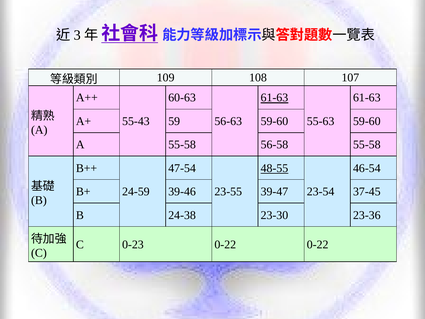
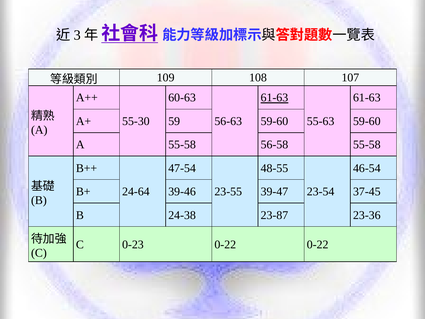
55-43: 55-43 -> 55-30 (136, 121)
48-55 underline: present -> none (274, 168)
24-59: 24-59 -> 24-64 (136, 191)
23-30: 23-30 -> 23-87 (274, 215)
